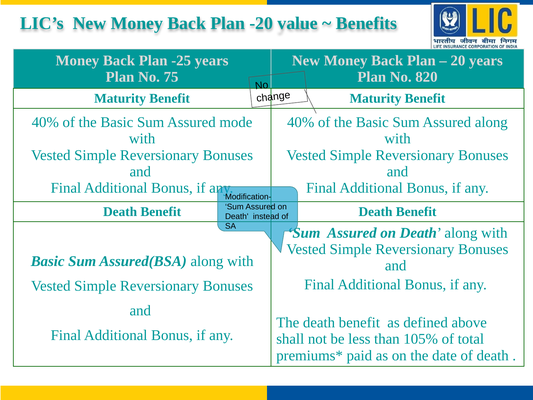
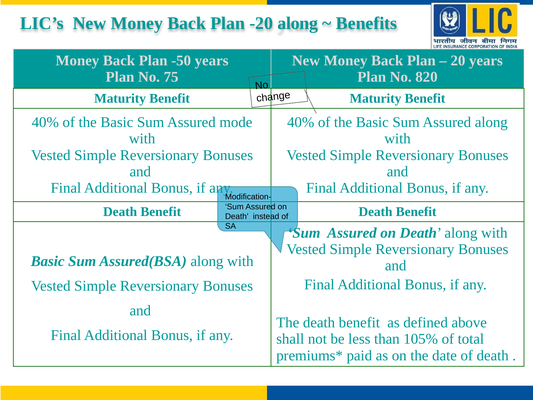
-20 value: value -> along (298, 23)
-25: -25 -> -50 (181, 60)
